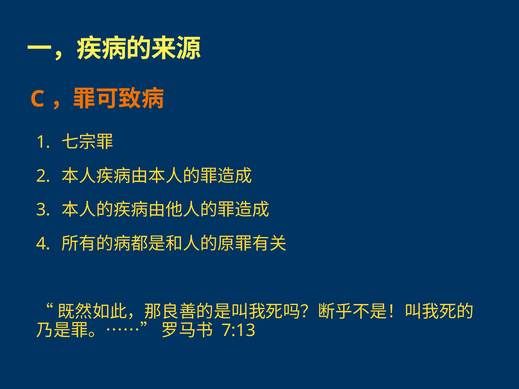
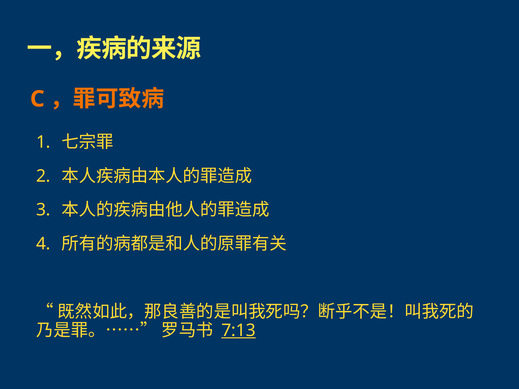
7:13 underline: none -> present (239, 331)
